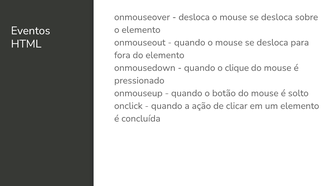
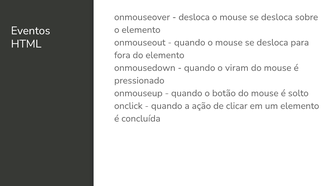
clique: clique -> viram (237, 68)
